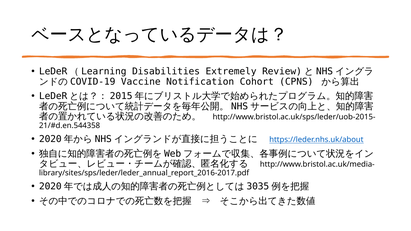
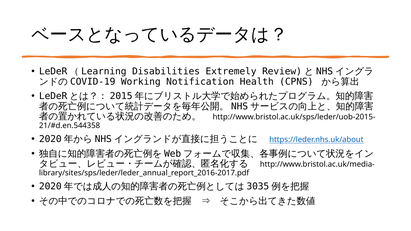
Vaccine: Vaccine -> Working (141, 82)
Cohort: Cohort -> Health (257, 82)
